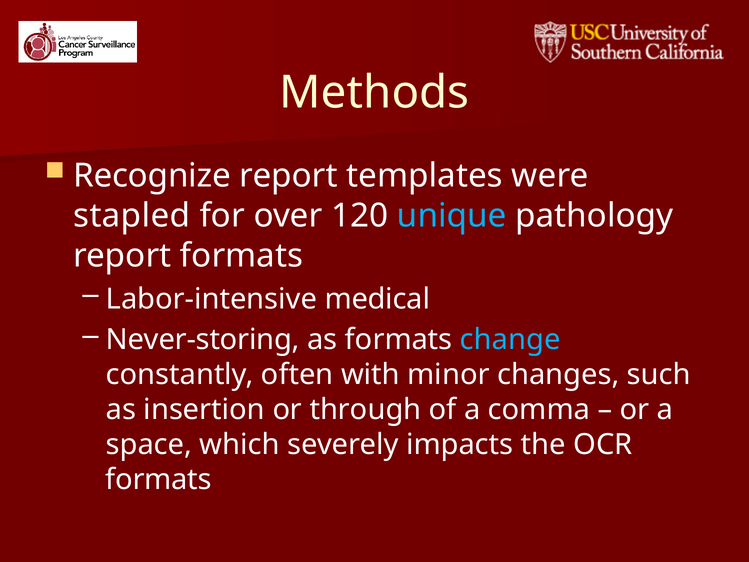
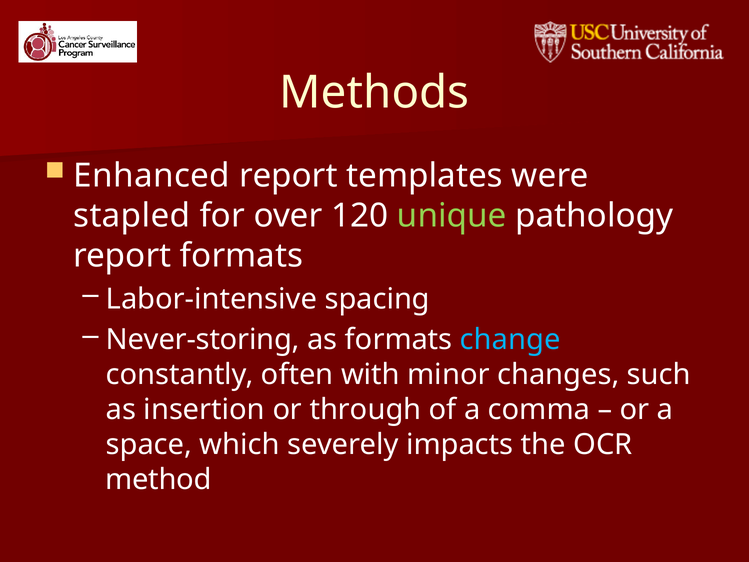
Recognize: Recognize -> Enhanced (152, 176)
unique colour: light blue -> light green (452, 216)
medical: medical -> spacing (377, 299)
formats: formats -> method (158, 479)
